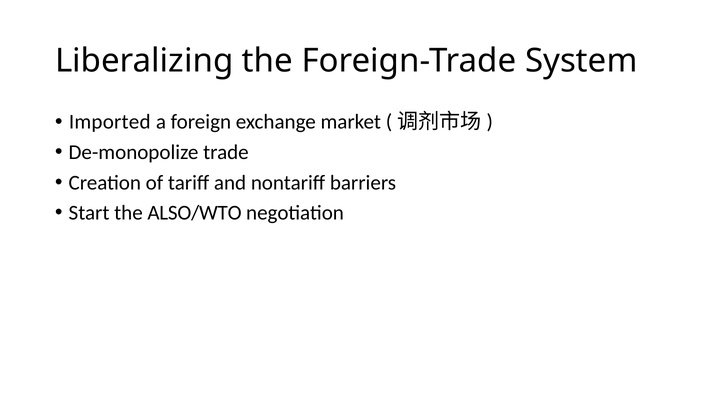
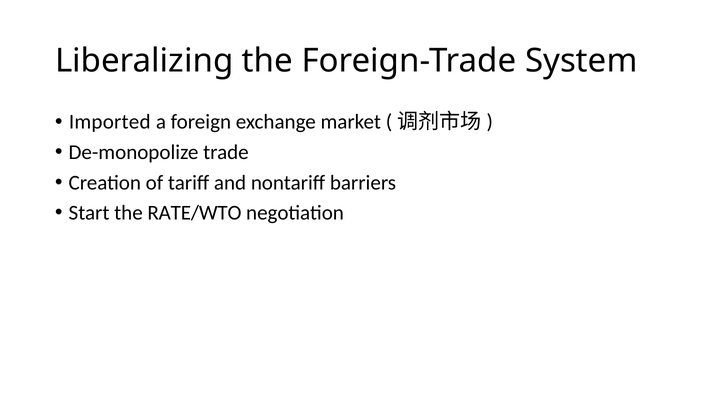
ALSO/WTO: ALSO/WTO -> RATE/WTO (194, 213)
